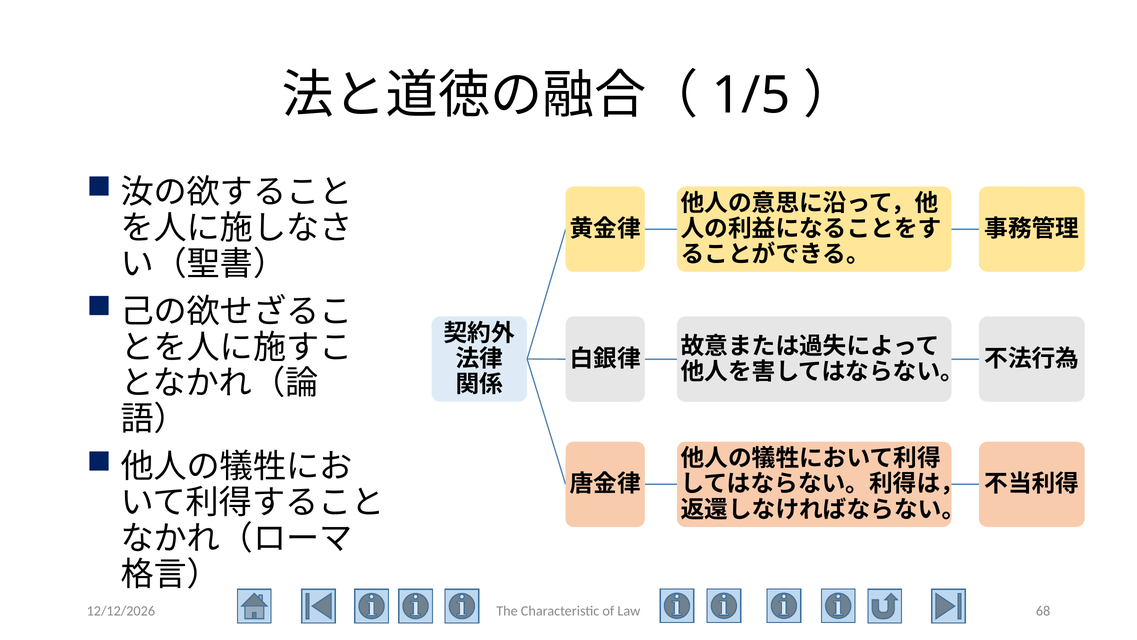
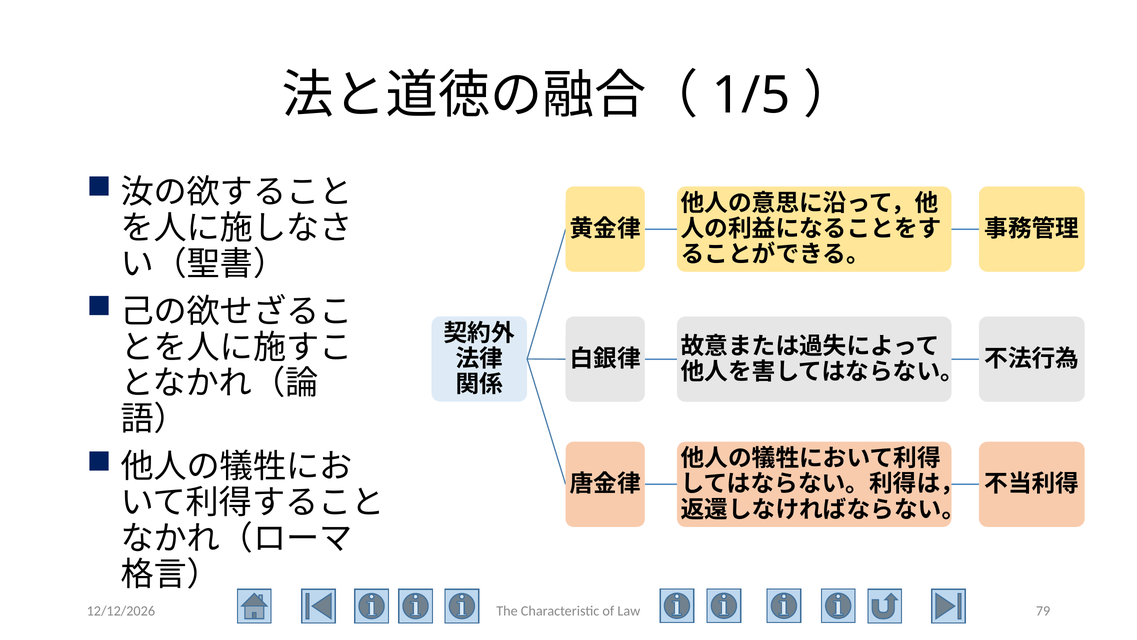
68: 68 -> 79 (1043, 611)
